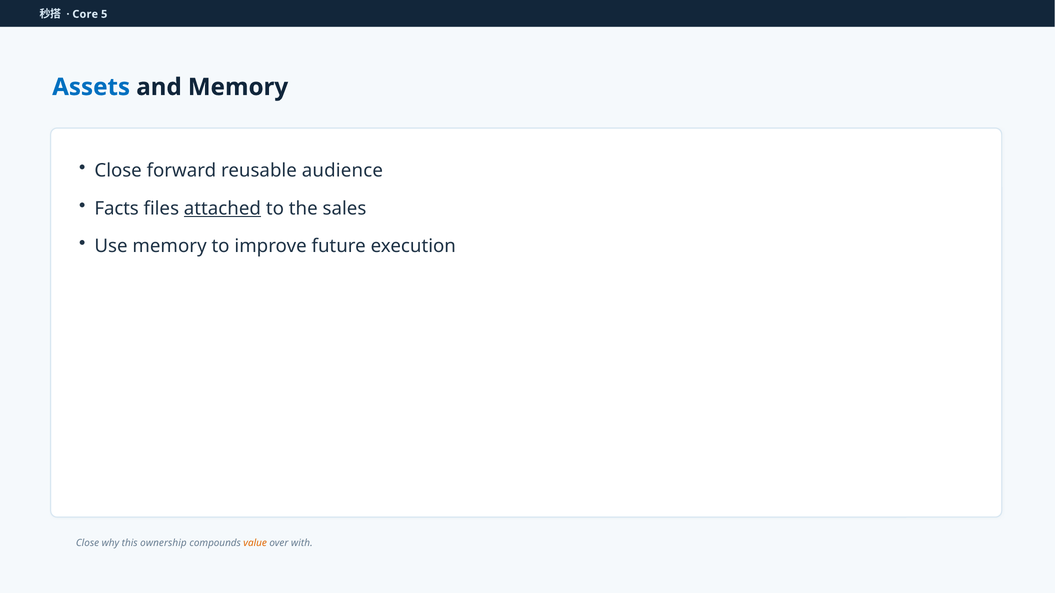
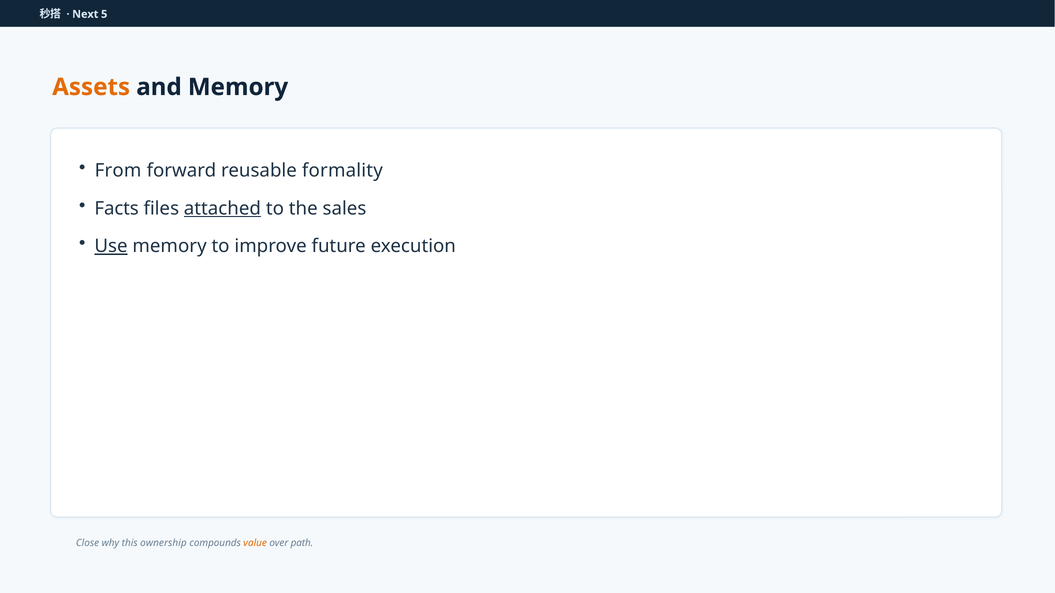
Core: Core -> Next (85, 14)
Assets colour: blue -> orange (91, 87)
Close: Close -> From (118, 171)
audience: audience -> formality (342, 171)
Use underline: none -> present (111, 246)
with: with -> path (302, 543)
